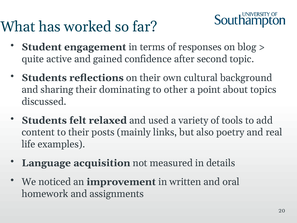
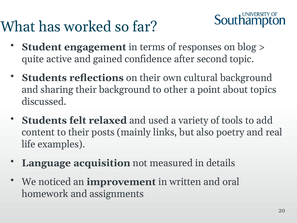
their dominating: dominating -> background (125, 90)
